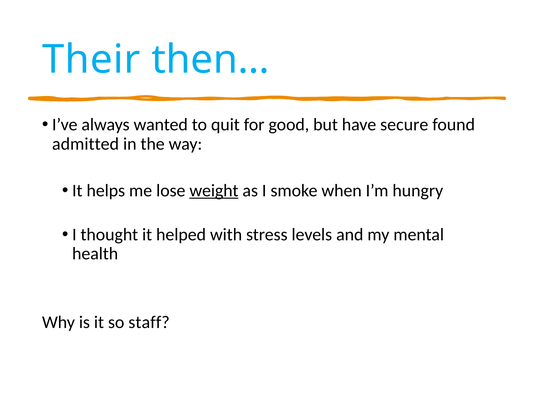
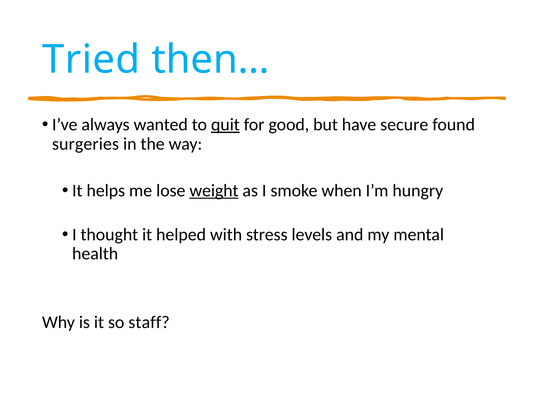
Their: Their -> Tried (91, 60)
quit underline: none -> present (225, 125)
admitted: admitted -> surgeries (86, 144)
